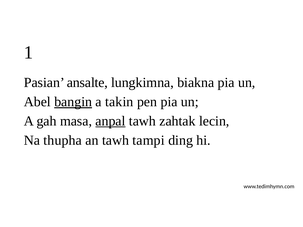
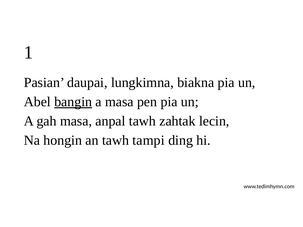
ansalte: ansalte -> daupai (87, 83)
a takin: takin -> masa (119, 102)
anpal underline: present -> none (110, 121)
thupha: thupha -> hongin (63, 140)
